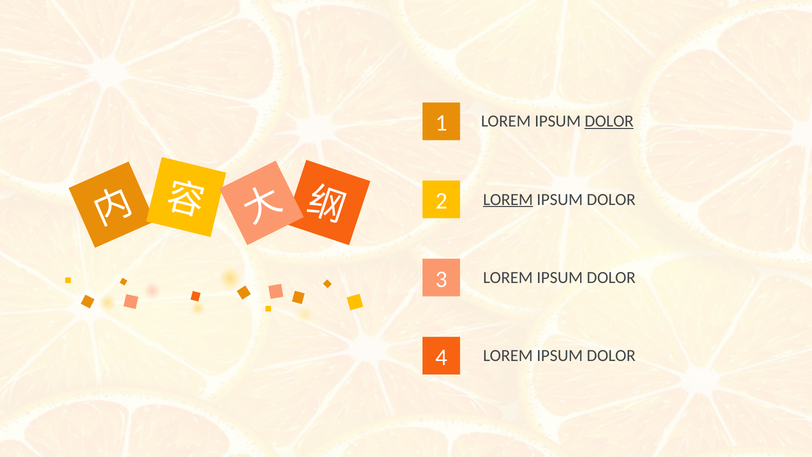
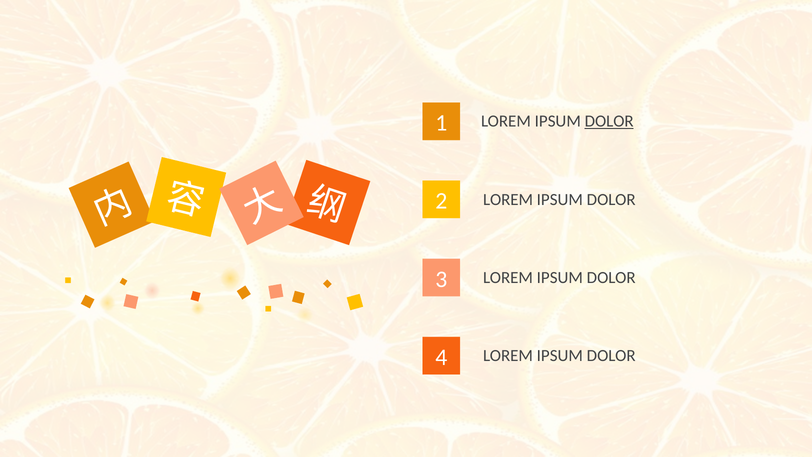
LOREM underline: present -> none (508, 199)
